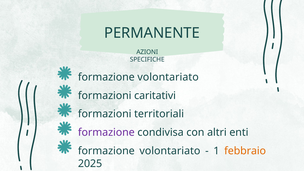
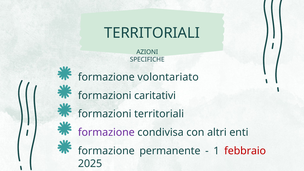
PERMANENTE: PERMANENTE -> TERRITORIALI (152, 33)
volontariato: volontariato -> permanente (170, 151)
febbraio colour: orange -> red (245, 151)
